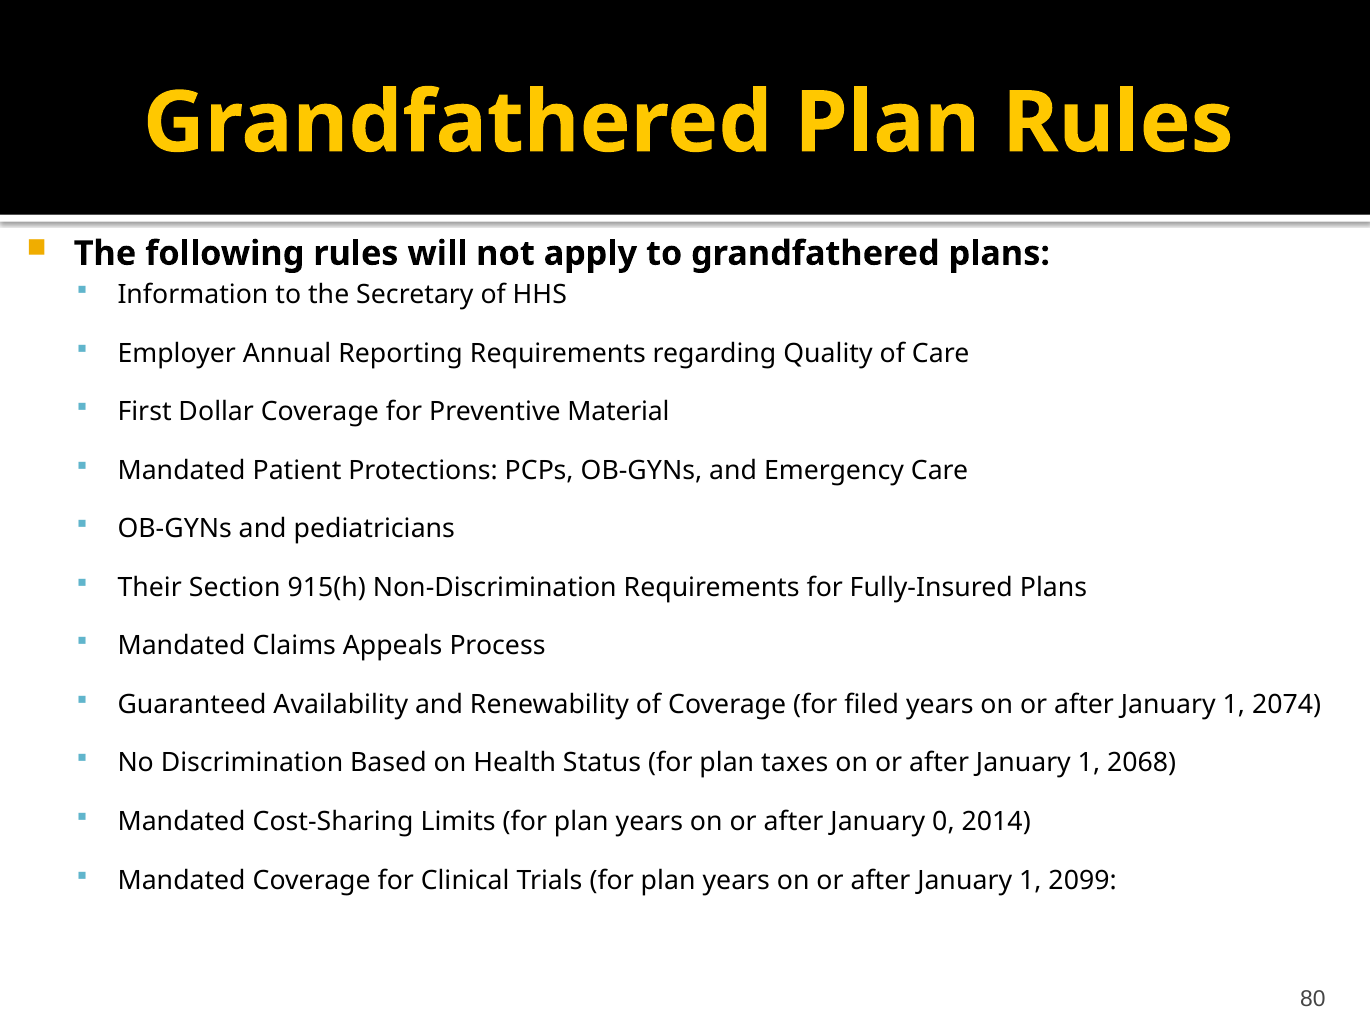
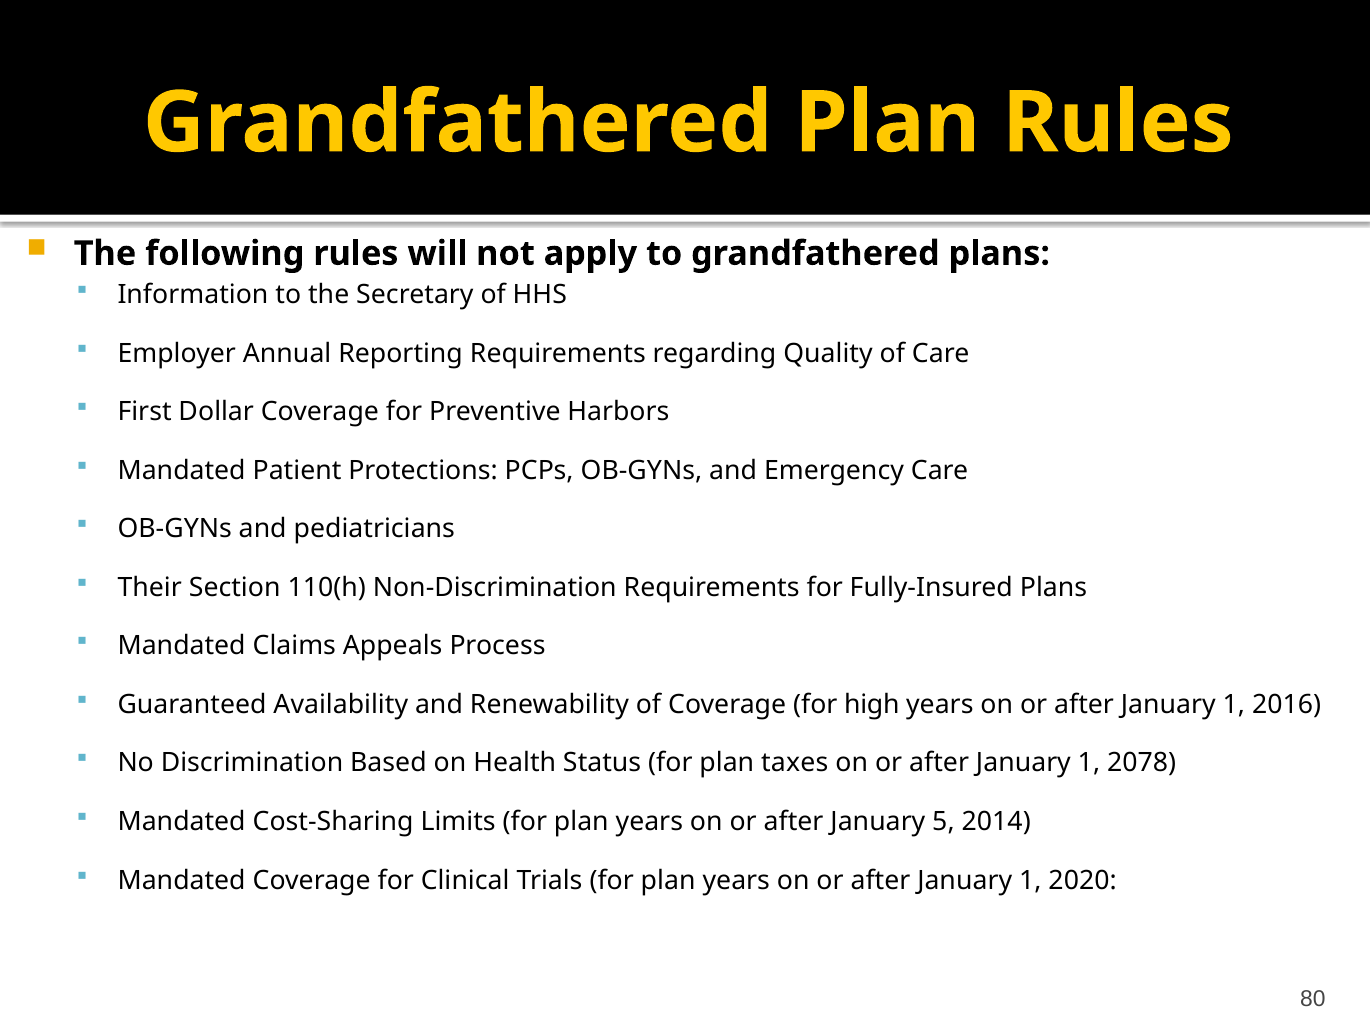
Material: Material -> Harbors (618, 412)
915(h: 915(h -> 110(h (327, 588)
filed: filed -> high (872, 705)
2074: 2074 -> 2016 (1287, 705)
2068: 2068 -> 2078 (1142, 764)
0: 0 -> 5 (943, 822)
2099: 2099 -> 2020 (1083, 881)
